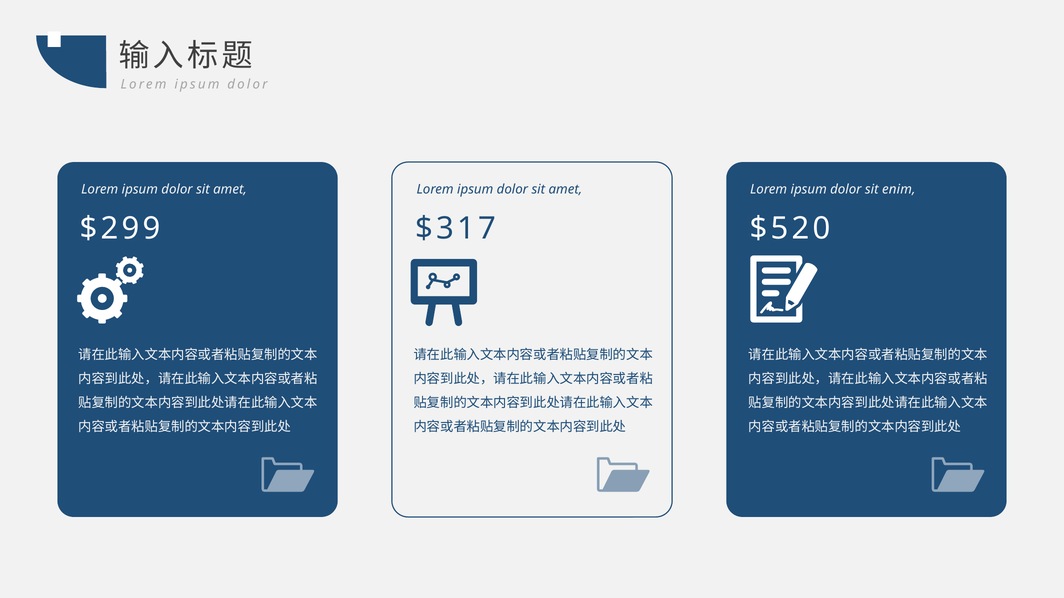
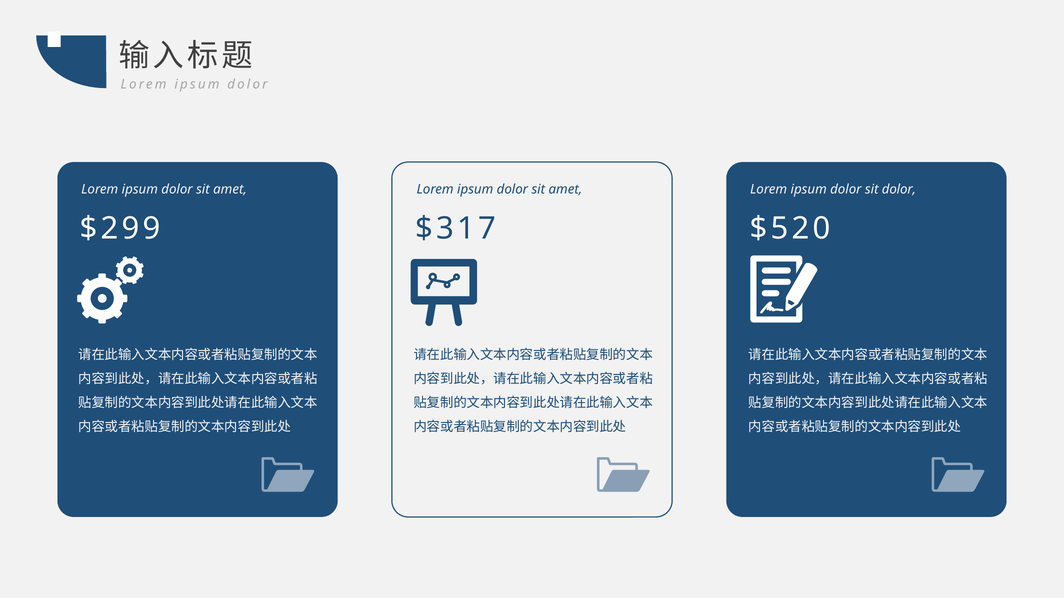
sit enim: enim -> dolor (899, 189)
